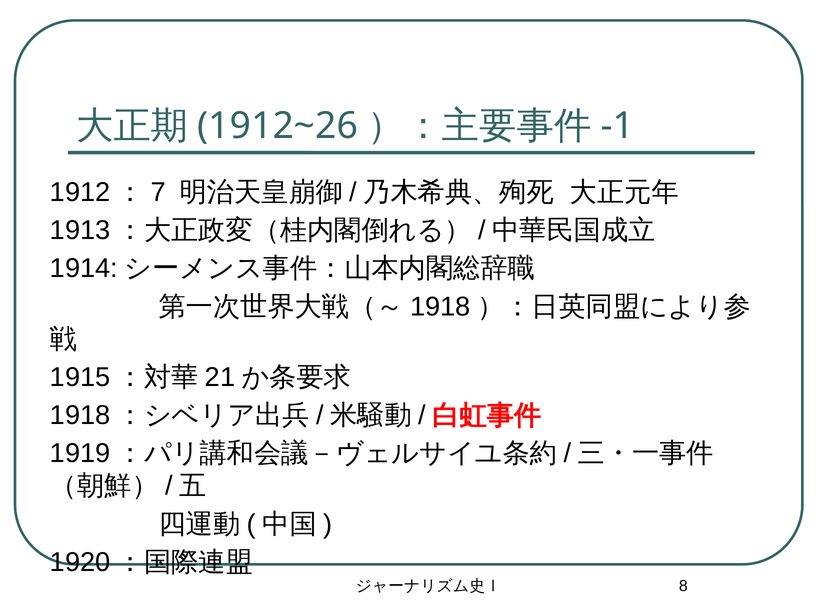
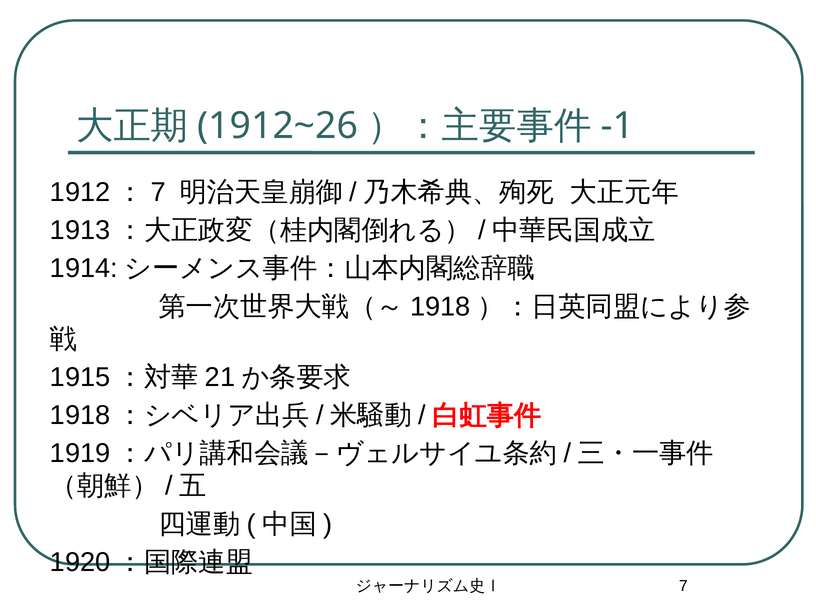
8: 8 -> 7 (683, 586)
